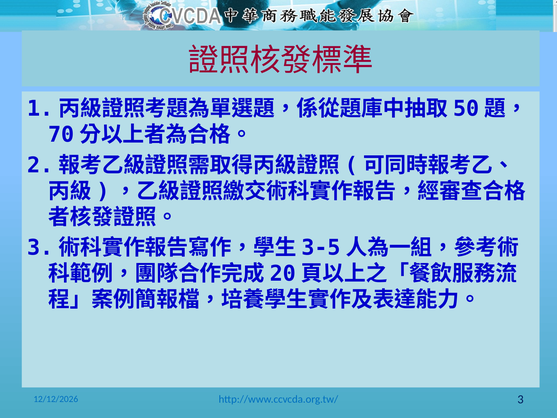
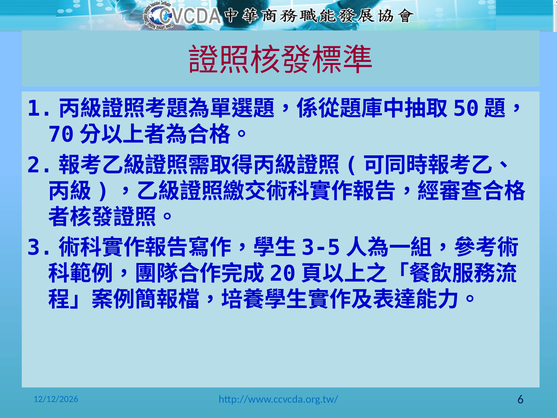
3: 3 -> 6 (520, 399)
